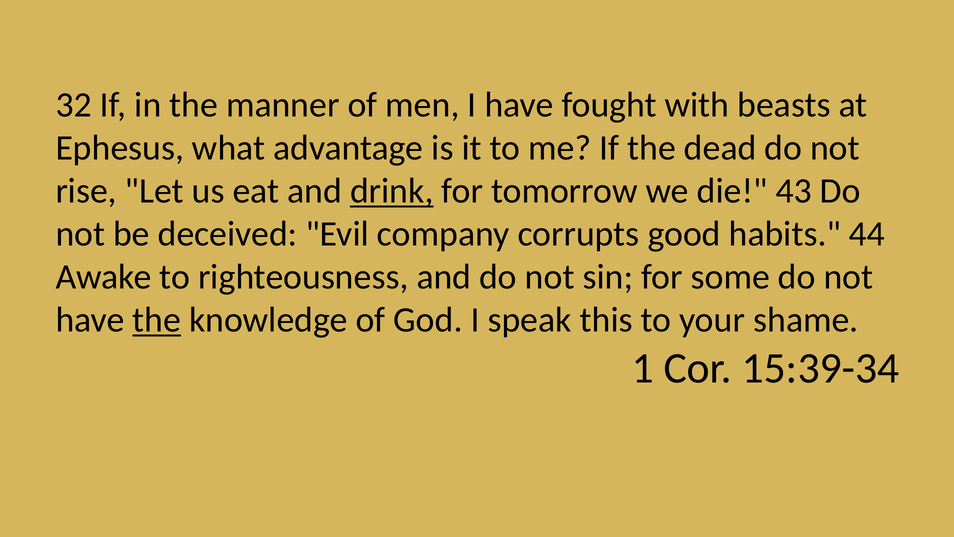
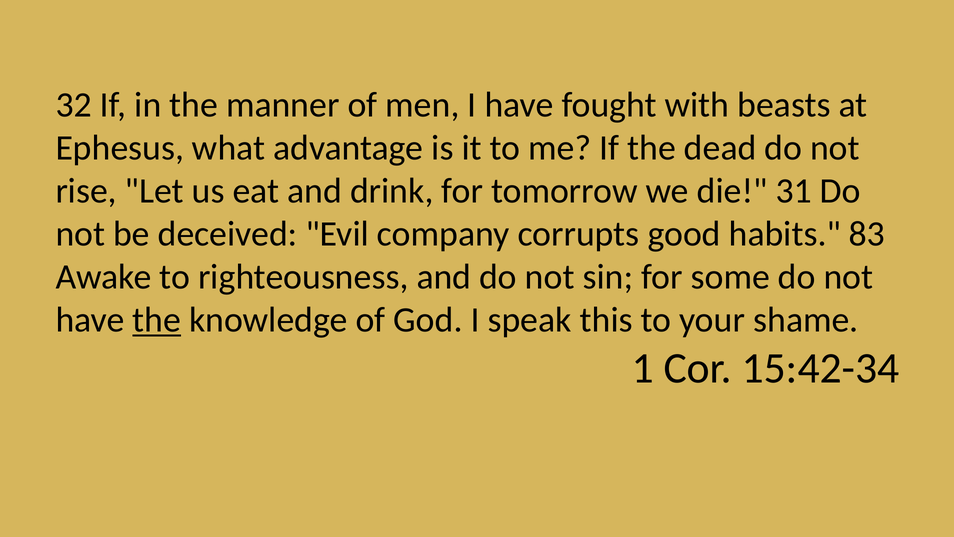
drink underline: present -> none (392, 191)
43: 43 -> 31 (794, 191)
44: 44 -> 83 (867, 234)
15:39-34: 15:39-34 -> 15:42-34 (821, 368)
